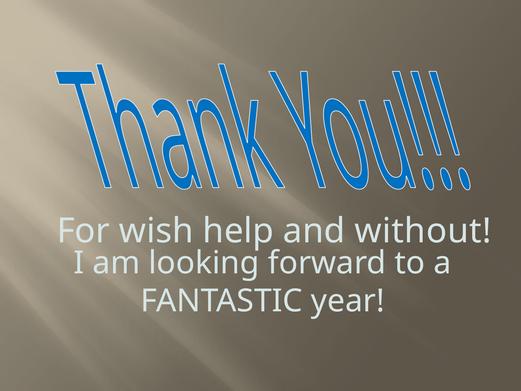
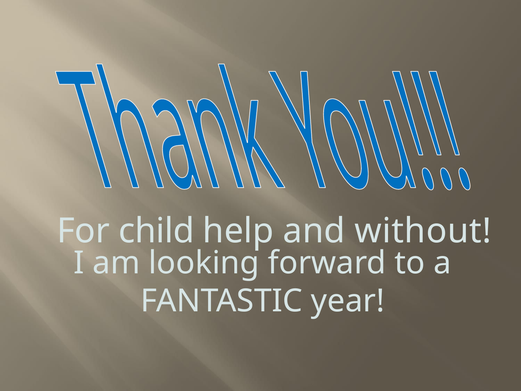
wish: wish -> child (156, 231)
